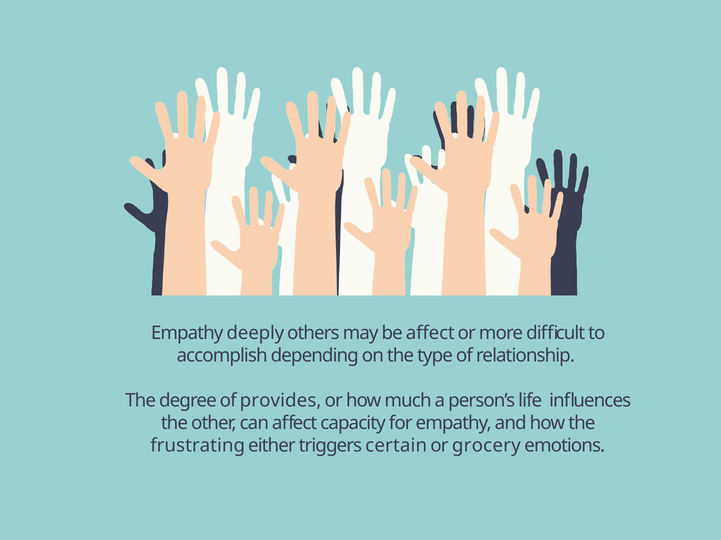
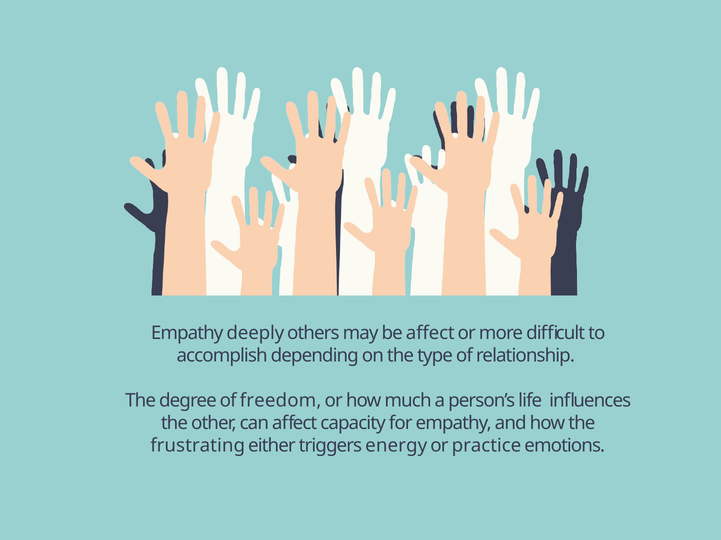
provides: provides -> freedom (281, 401)
certain: certain -> energy (396, 446)
grocery: grocery -> practice (486, 446)
